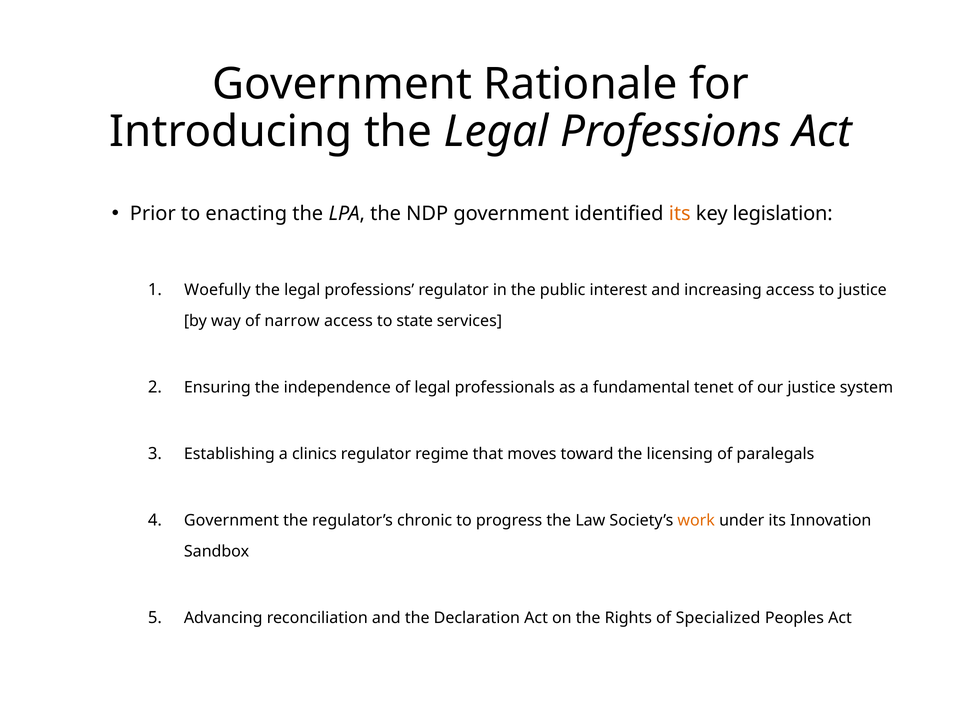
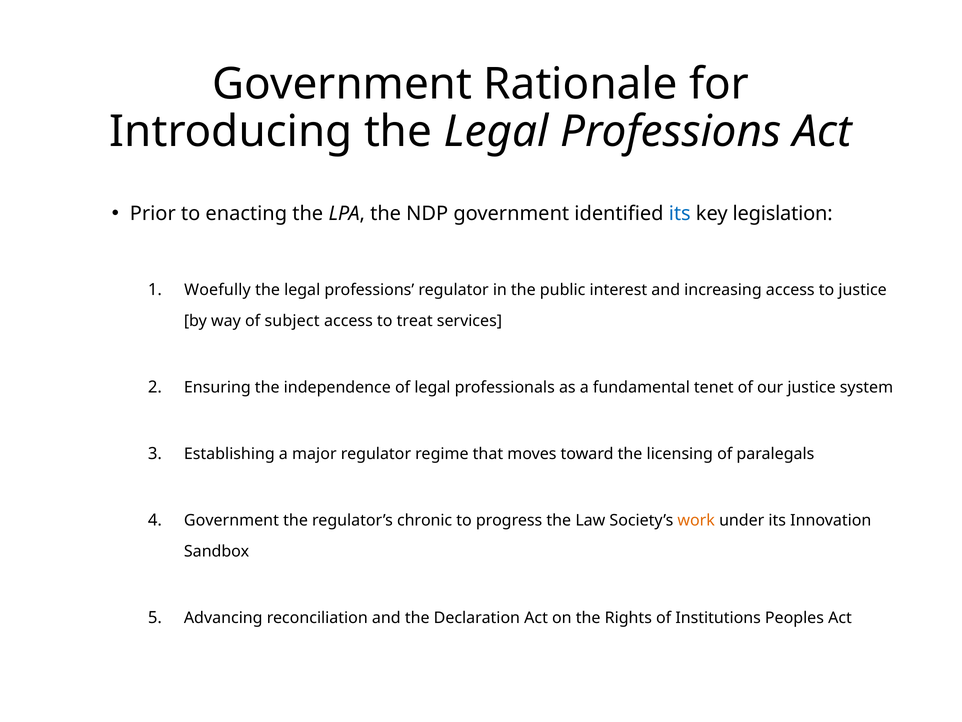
its colour: orange -> blue (680, 214)
narrow: narrow -> subject (292, 321)
state: state -> treat (415, 321)
clinics: clinics -> major (314, 454)
Specialized: Specialized -> Institutions (718, 617)
